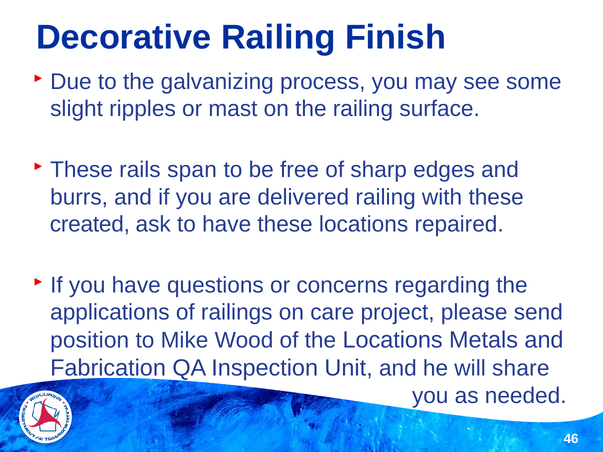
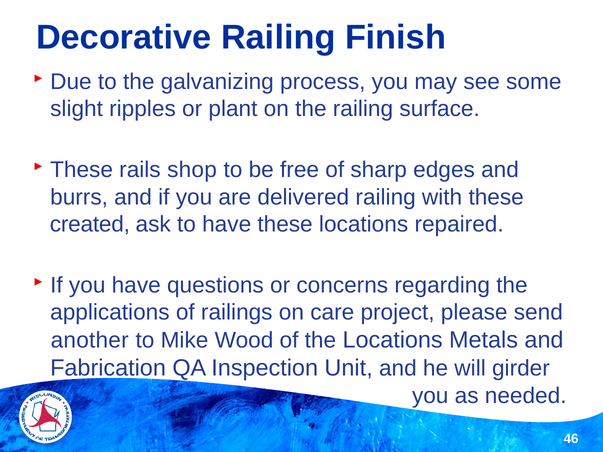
mast: mast -> plant (233, 109)
span: span -> shop (192, 170)
position: position -> another (90, 340)
share: share -> girder (521, 369)
